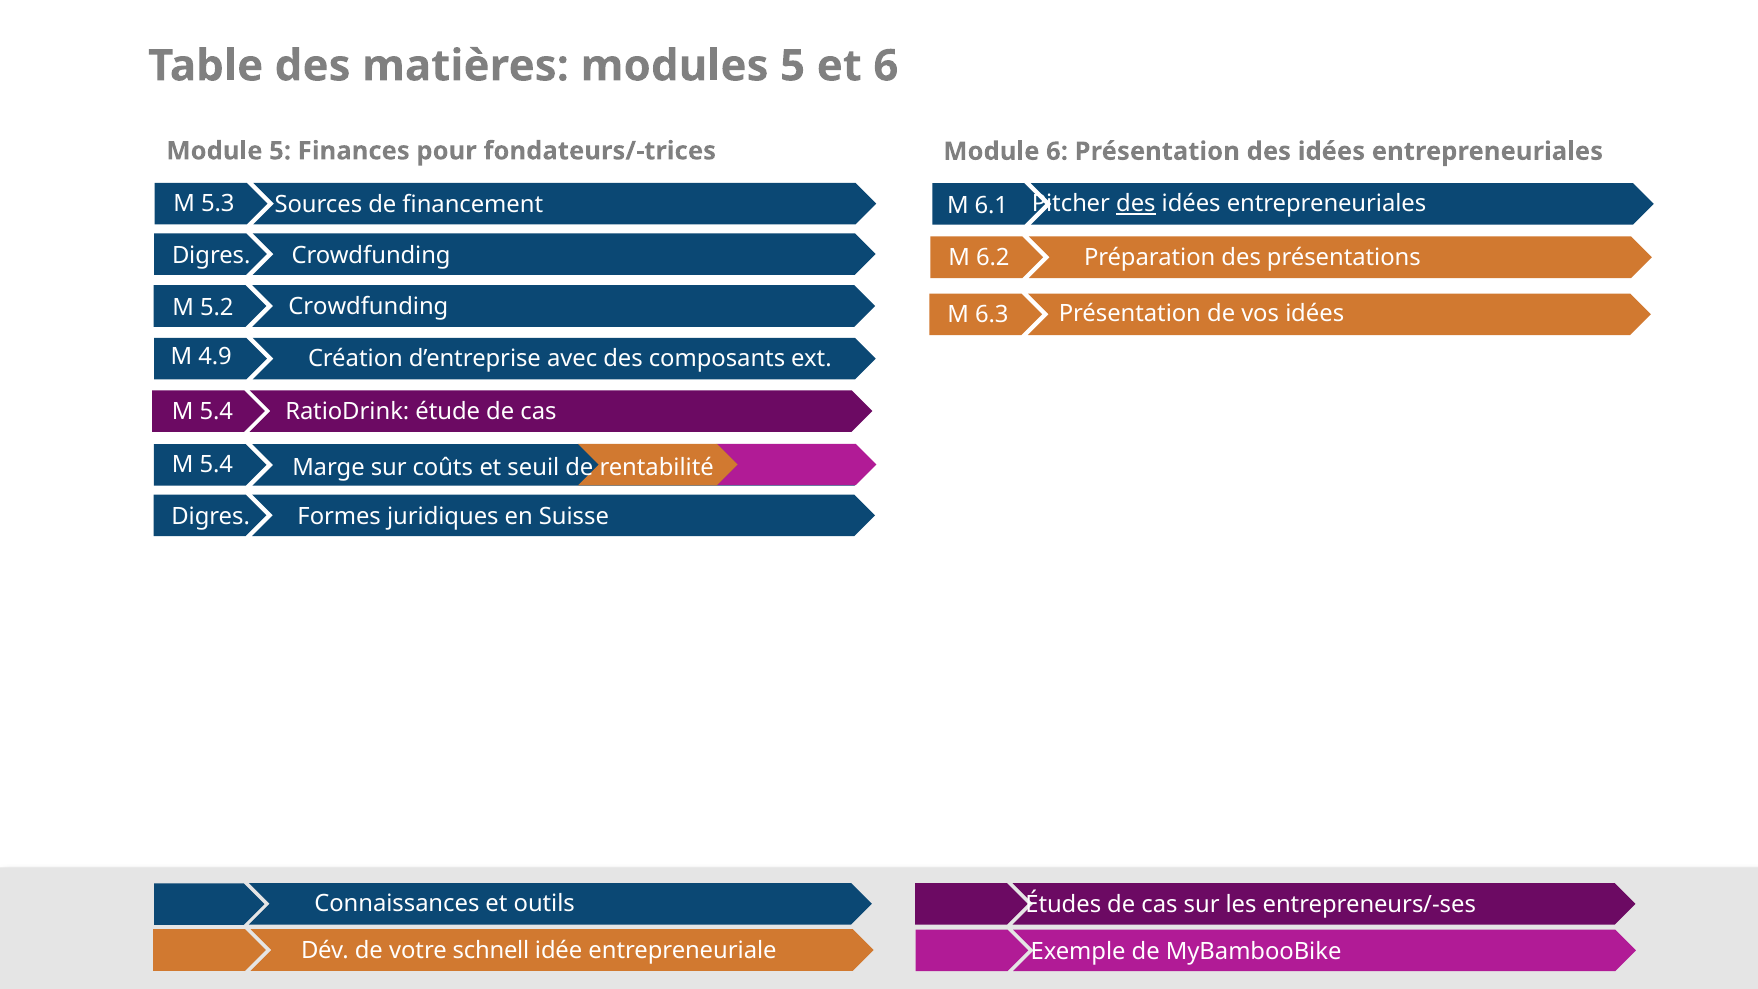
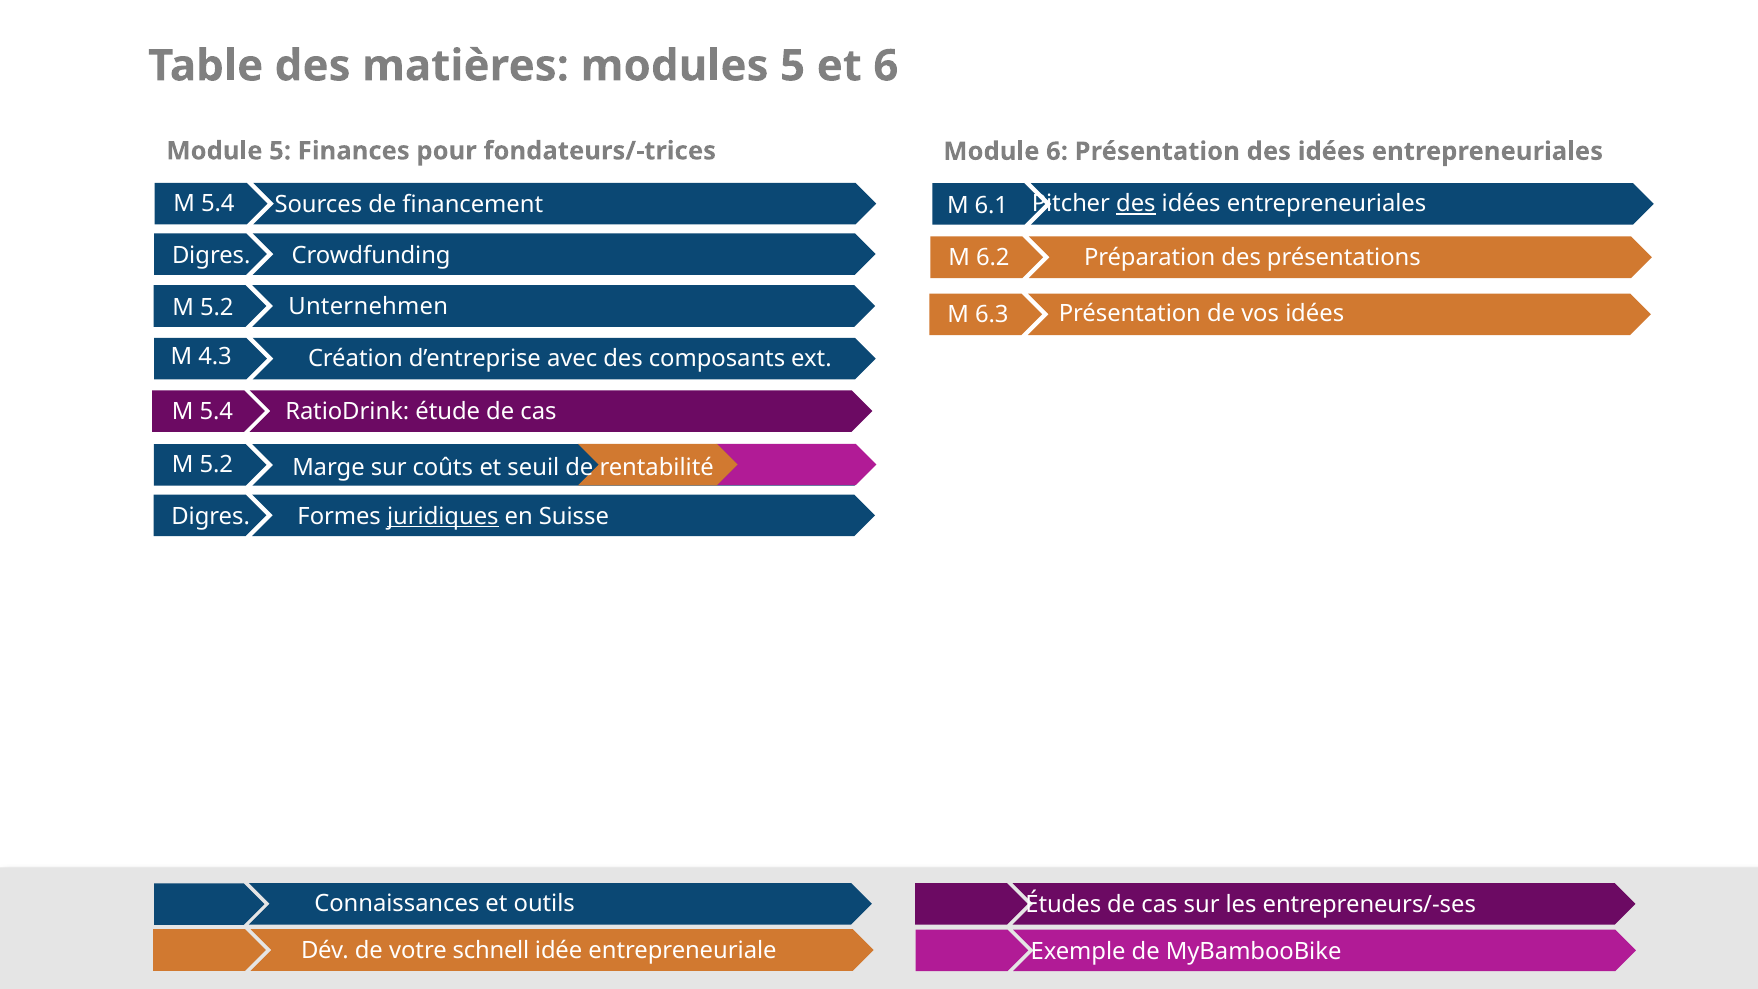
5.3: 5.3 -> 5.4 (218, 204)
Crowdfunding: Crowdfunding -> Unternehmen (368, 307)
4.9: 4.9 -> 4.3 (215, 356)
5.4: 5.4 -> 5.2 (216, 465)
juridiques underline: none -> present (443, 516)
